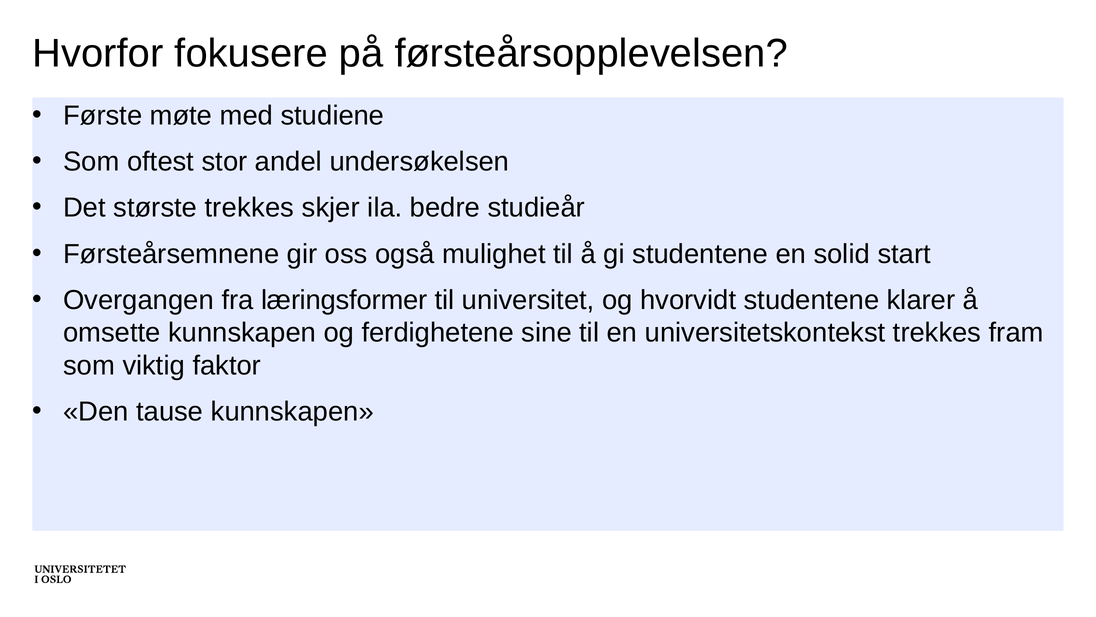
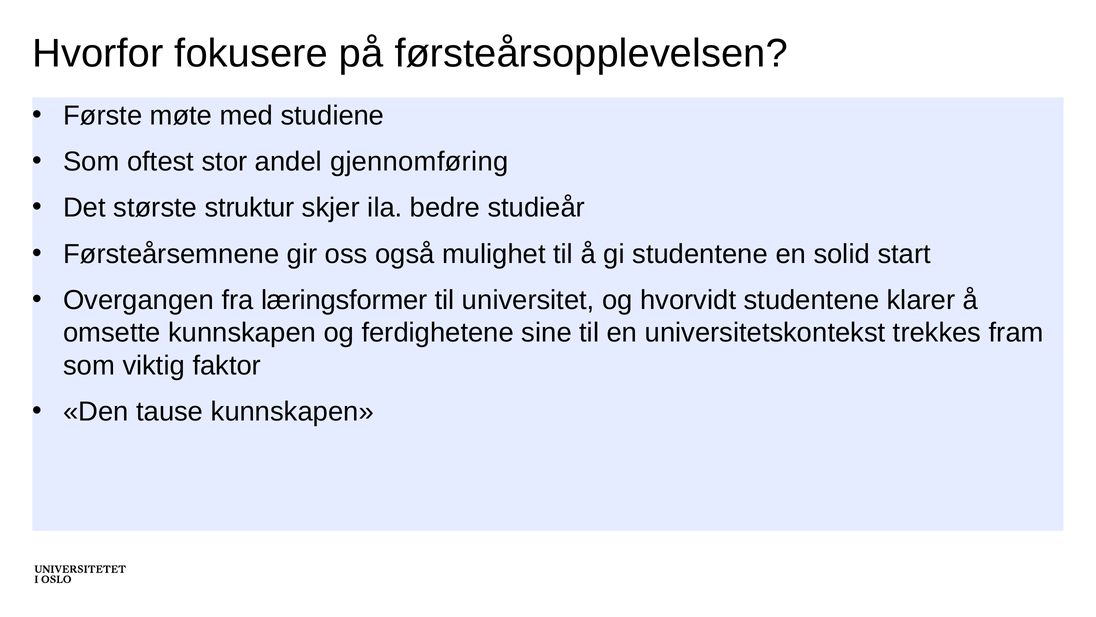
undersøkelsen: undersøkelsen -> gjennomføring (419, 162)
største trekkes: trekkes -> struktur (250, 208)
